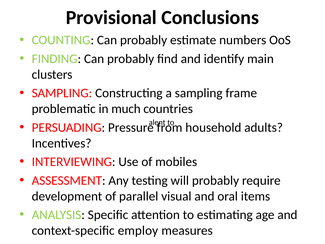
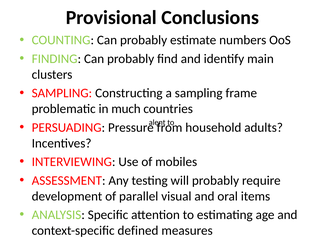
employ: employ -> defined (138, 230)
